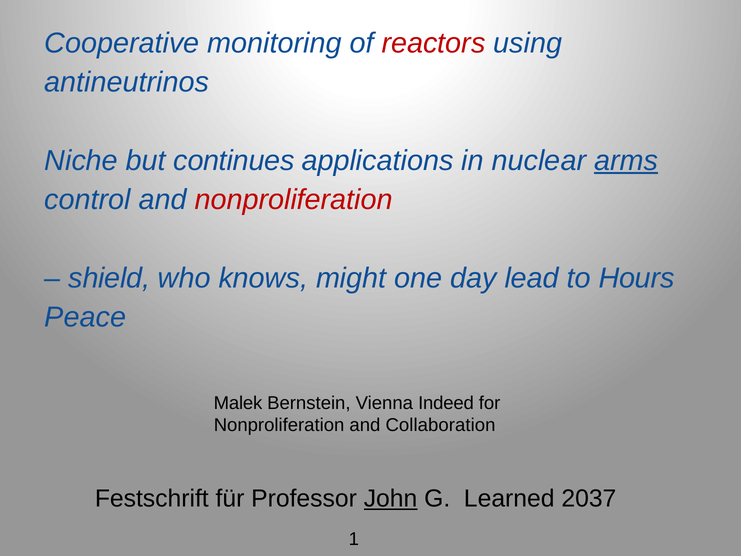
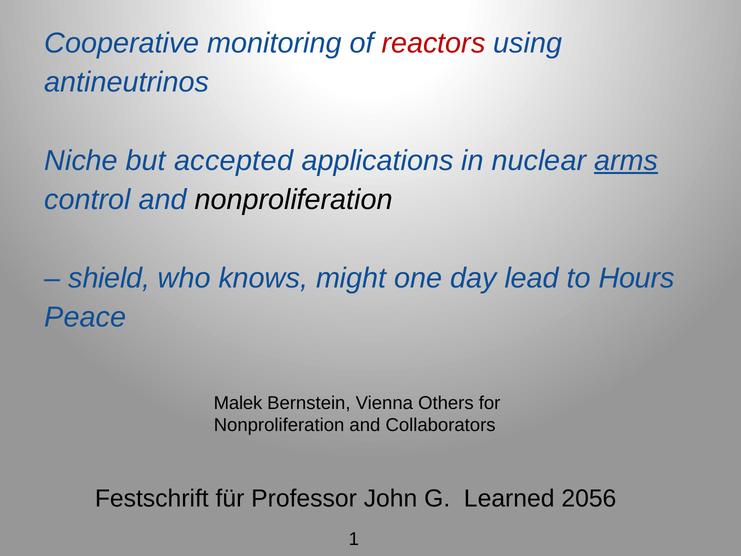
continues: continues -> accepted (234, 161)
nonproliferation colour: red -> black (294, 200)
Indeed: Indeed -> Others (446, 403)
Collaboration: Collaboration -> Collaborators (441, 425)
John underline: present -> none (391, 498)
2037: 2037 -> 2056 (589, 498)
